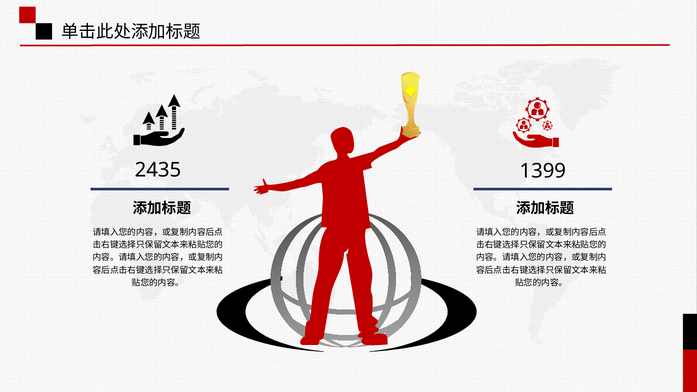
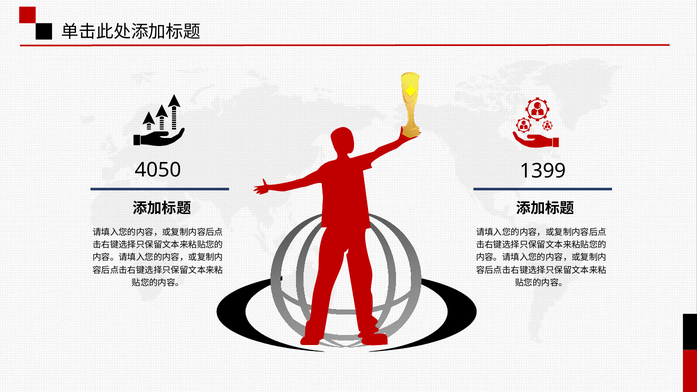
2435: 2435 -> 4050 (158, 170)
